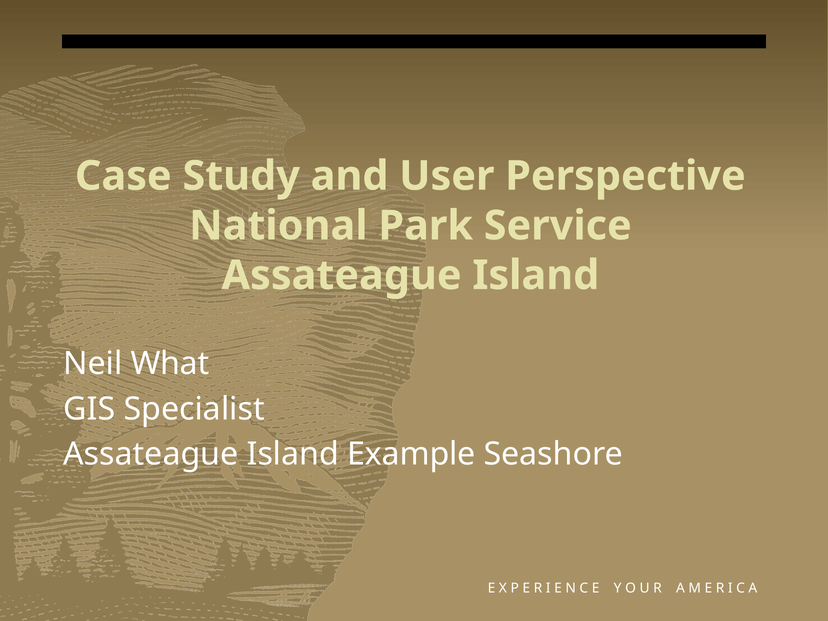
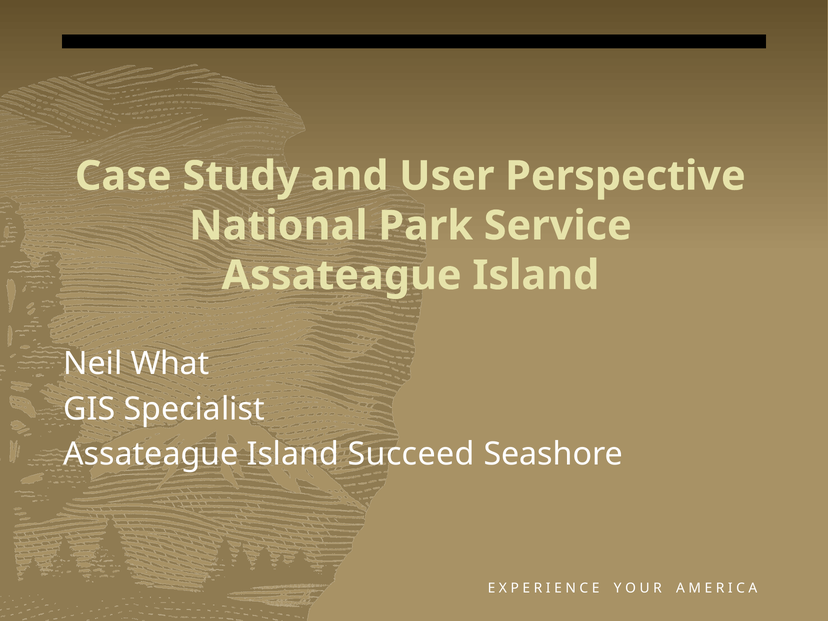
Example: Example -> Succeed (411, 454)
